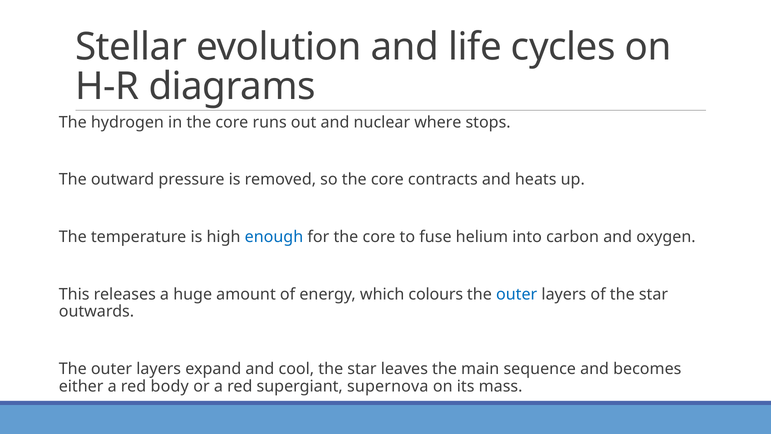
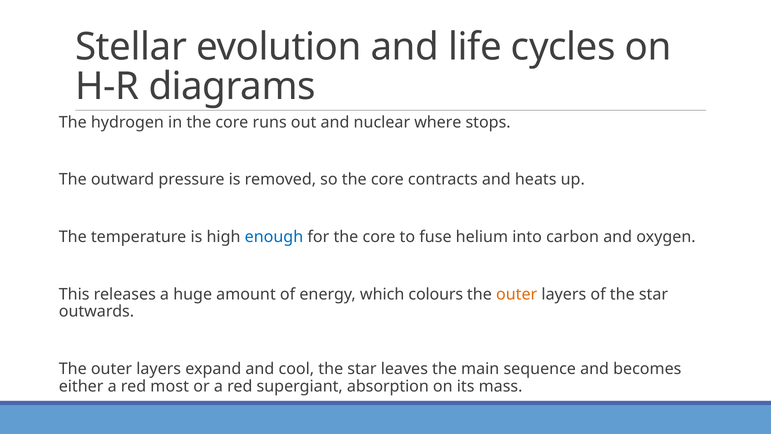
outer colour: blue -> orange (517, 294)
body: body -> most (170, 386)
supernova: supernova -> absorption (388, 386)
